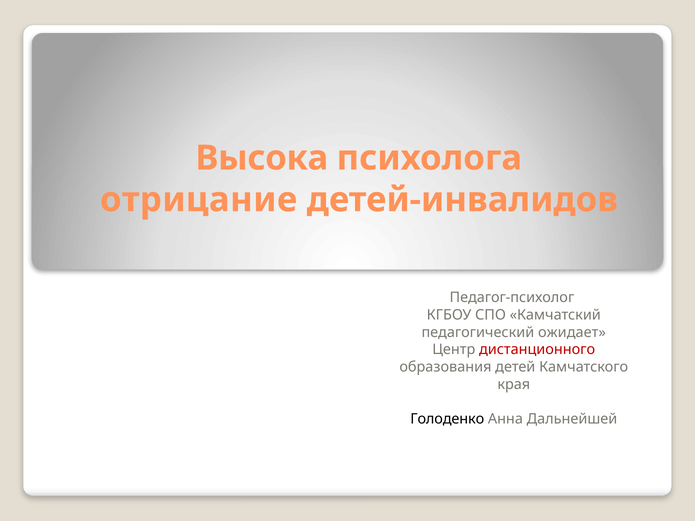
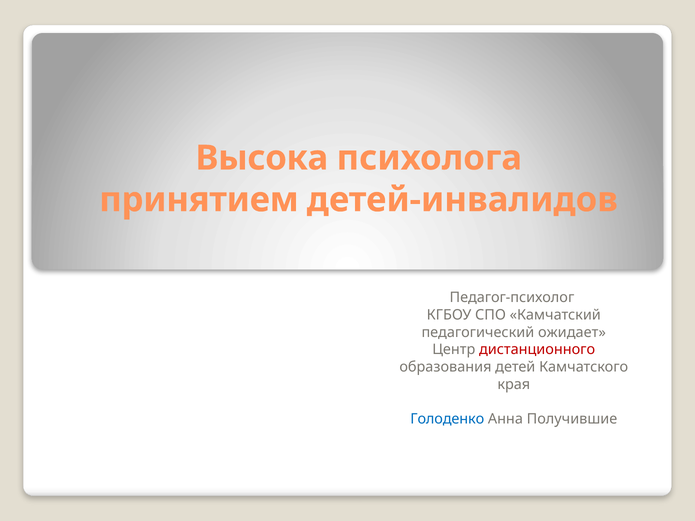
отрицание: отрицание -> принятием (199, 200)
Голоденко colour: black -> blue (447, 419)
Дальнейшей: Дальнейшей -> Получившие (572, 419)
